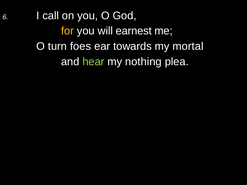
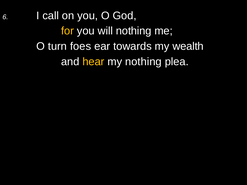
will earnest: earnest -> nothing (134, 31)
mortal: mortal -> wealth (188, 46)
hear colour: light green -> yellow (93, 62)
